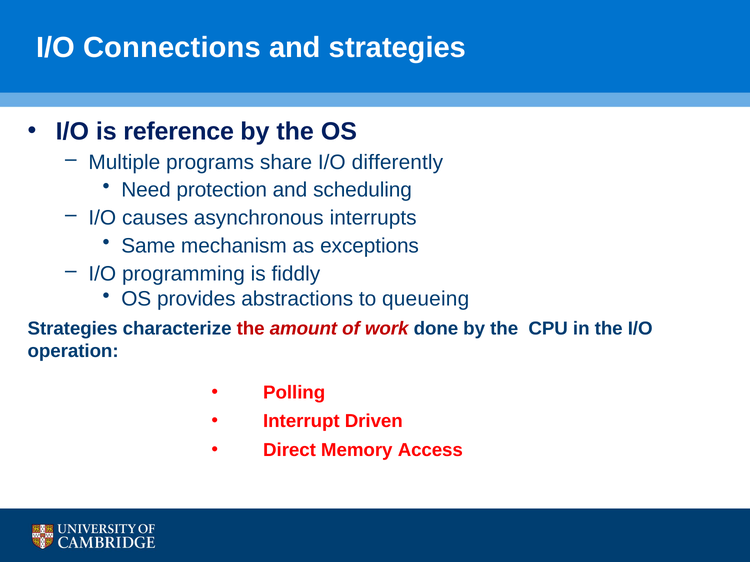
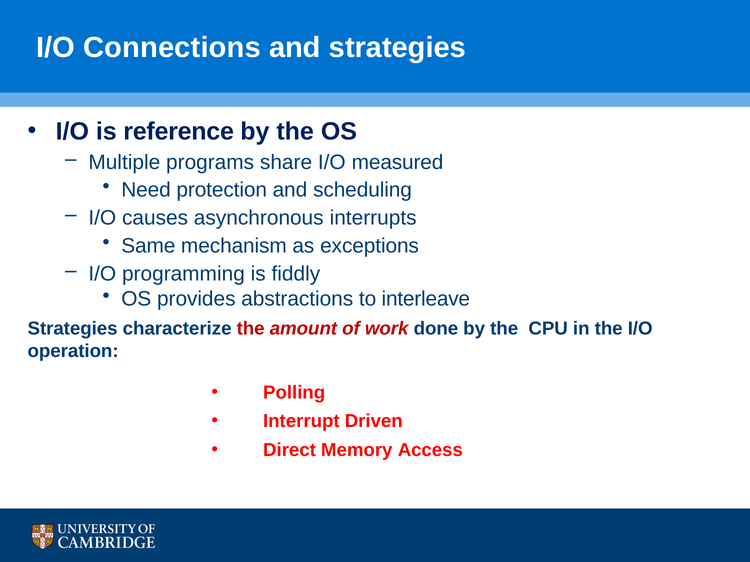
differently: differently -> measured (398, 162)
queueing: queueing -> interleave (426, 299)
